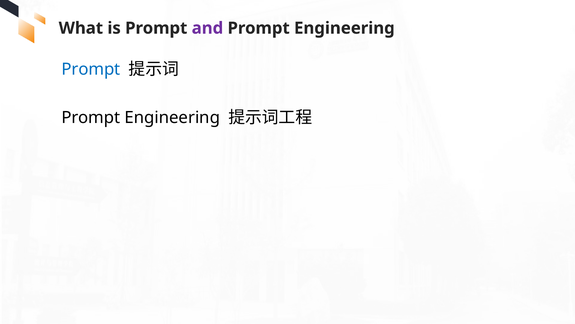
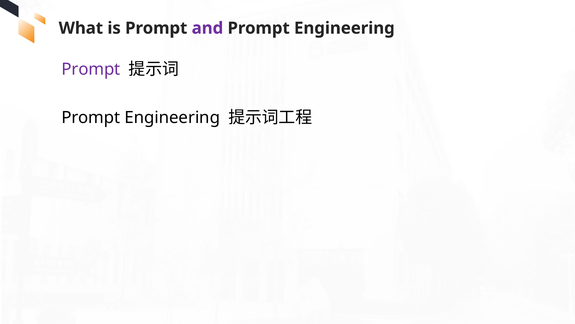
Prompt colour: blue -> purple (91, 69)
